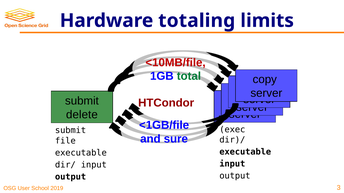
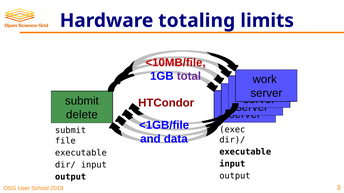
total colour: green -> purple (189, 76)
copy: copy -> work (265, 80)
sure: sure -> data (176, 139)
